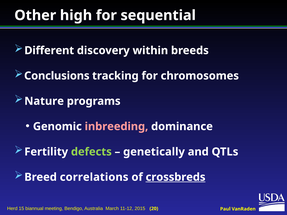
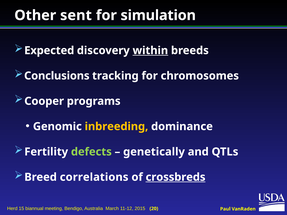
high: high -> sent (76, 15)
sequential: sequential -> simulation (158, 15)
Different: Different -> Expected (49, 51)
within underline: none -> present (150, 51)
Nature: Nature -> Cooper (44, 101)
inbreeding colour: pink -> yellow (116, 127)
